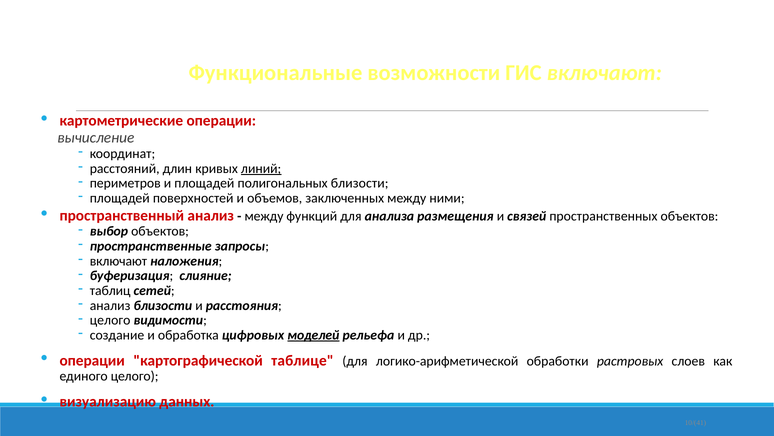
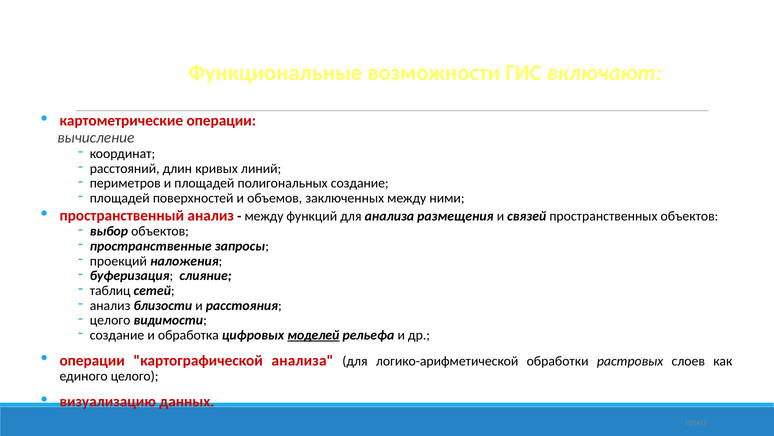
линий underline: present -> none (261, 168)
полигональных близости: близости -> создание (360, 183)
включают: включают -> проекций (118, 261)
картографической таблице: таблице -> анализа (303, 360)
